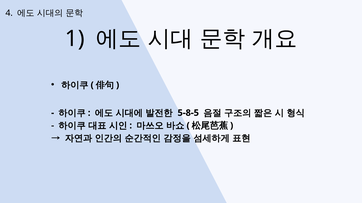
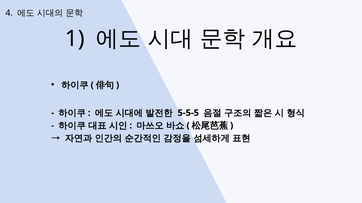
5-8-5: 5-8-5 -> 5-5-5 (188, 113)
